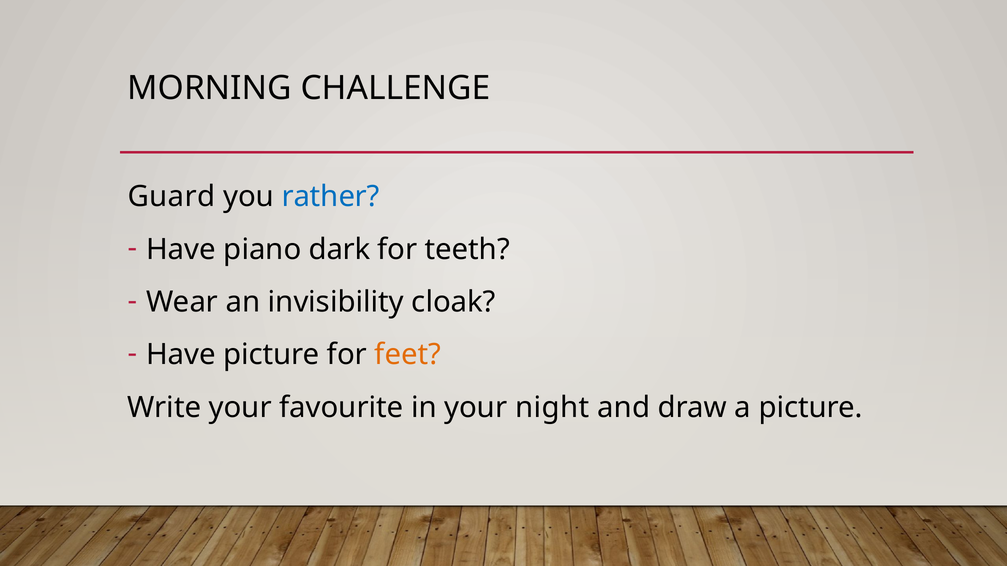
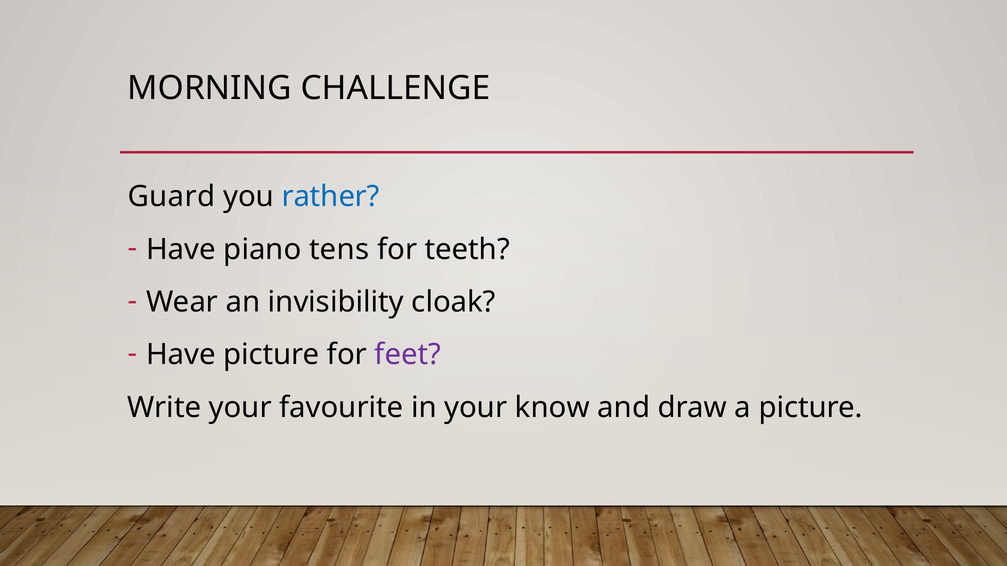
dark: dark -> tens (339, 250)
feet colour: orange -> purple (408, 355)
night: night -> know (552, 408)
